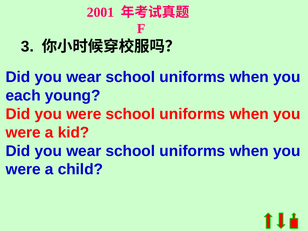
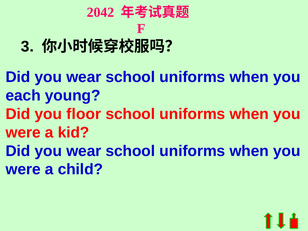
2001: 2001 -> 2042 (100, 12)
Did you were: were -> floor (84, 114)
